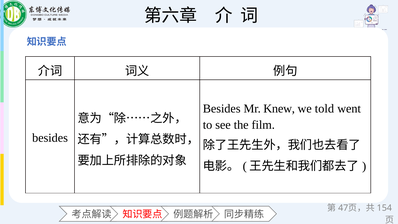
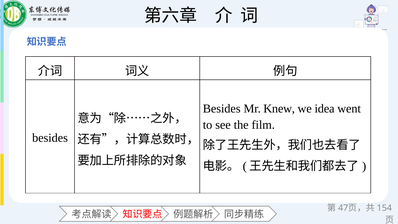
told: told -> idea (325, 109)
